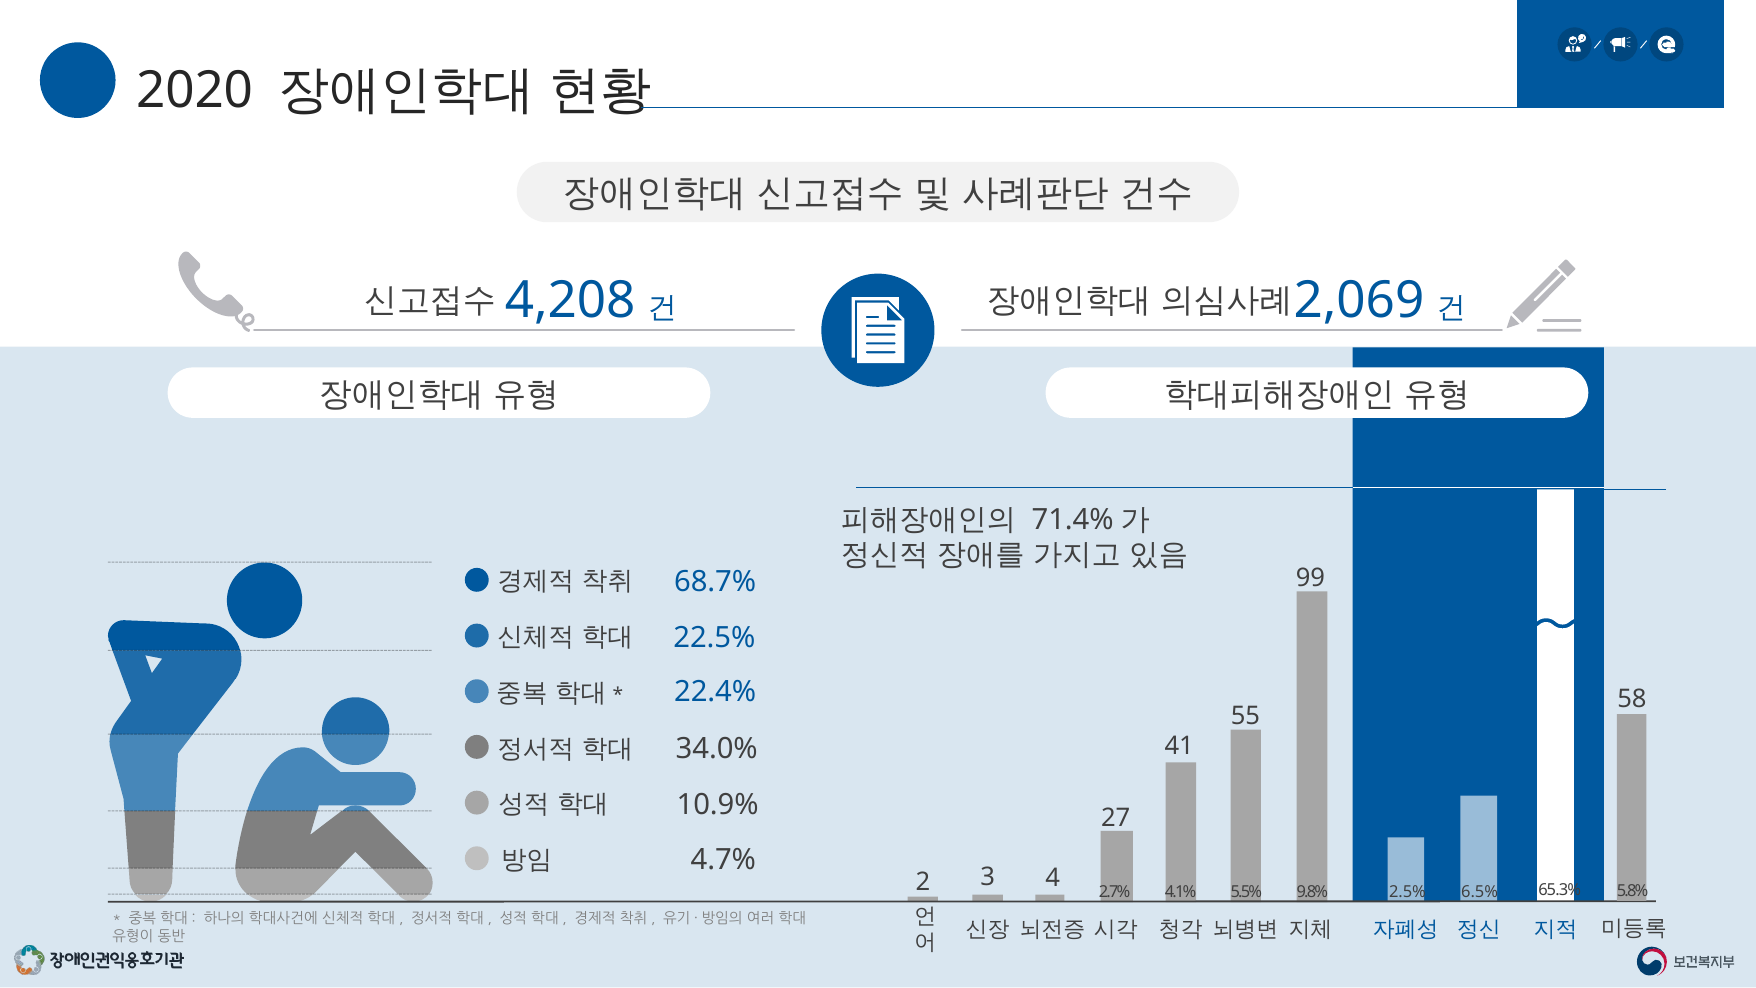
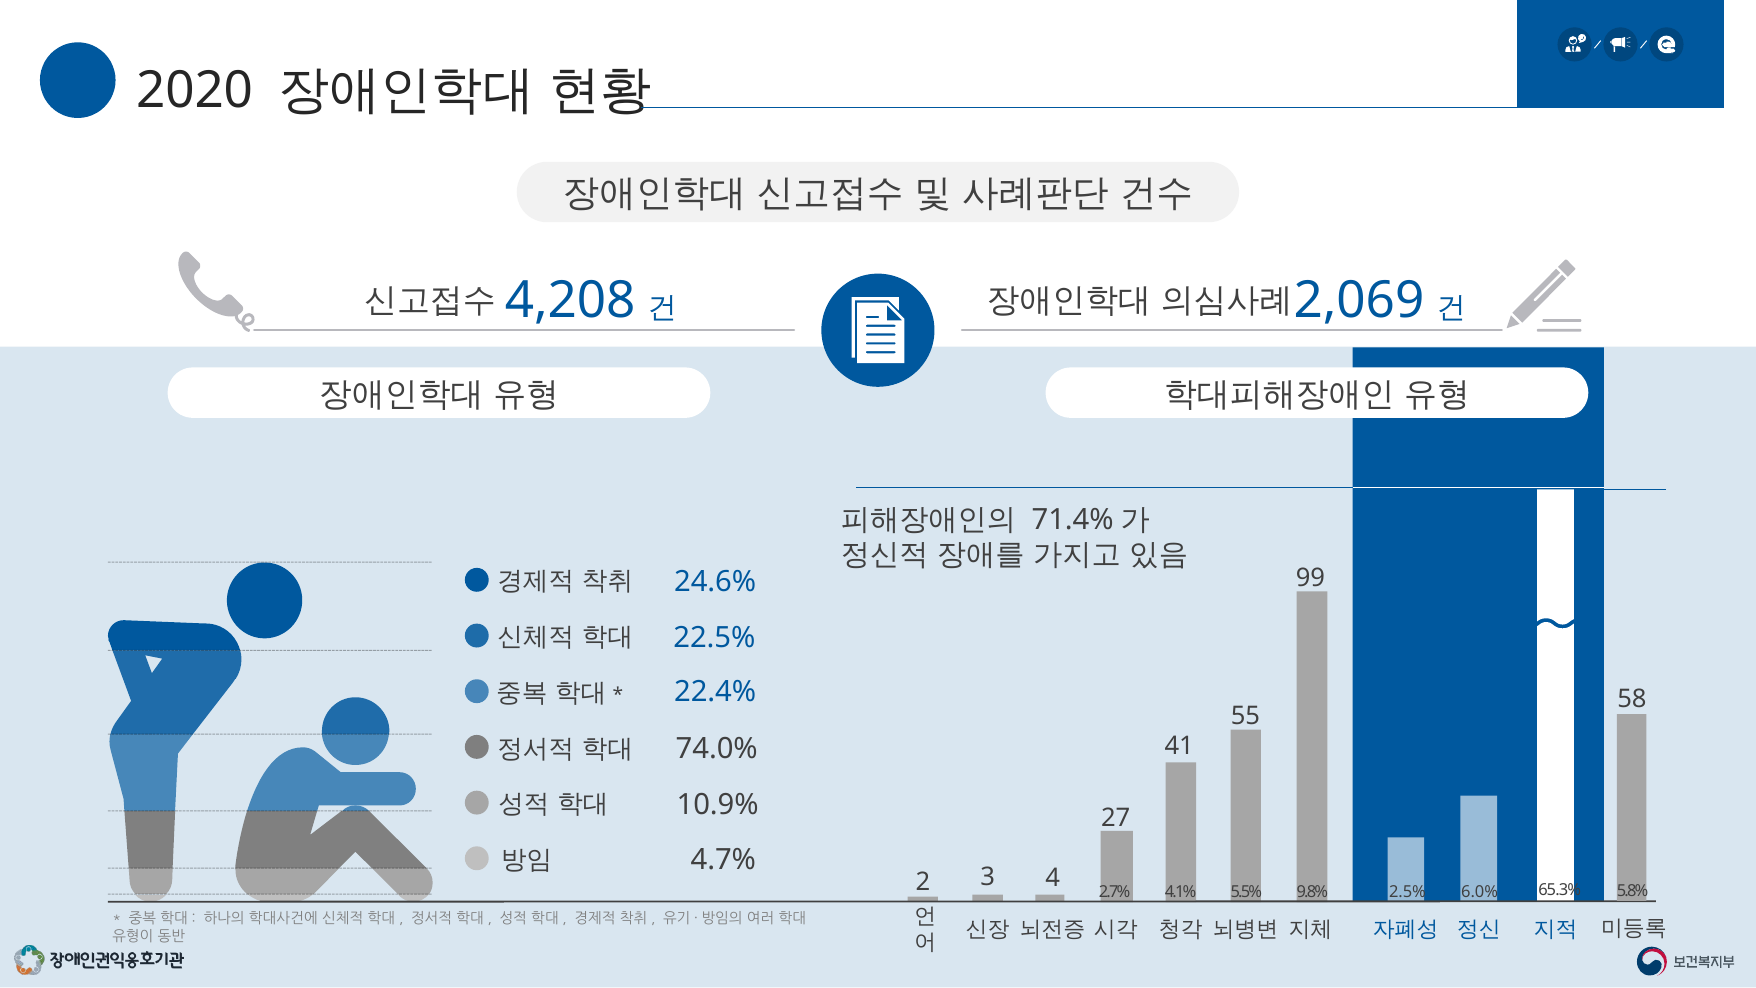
68.7%: 68.7% -> 24.6% (715, 582)
34.0%: 34.0% -> 74.0% (717, 749)
6.5%: 6.5% -> 6.0% (1480, 892)
